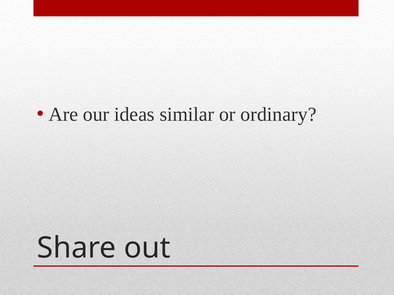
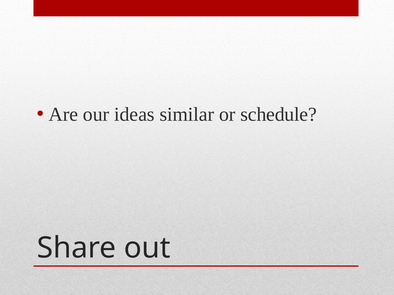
ordinary: ordinary -> schedule (279, 115)
